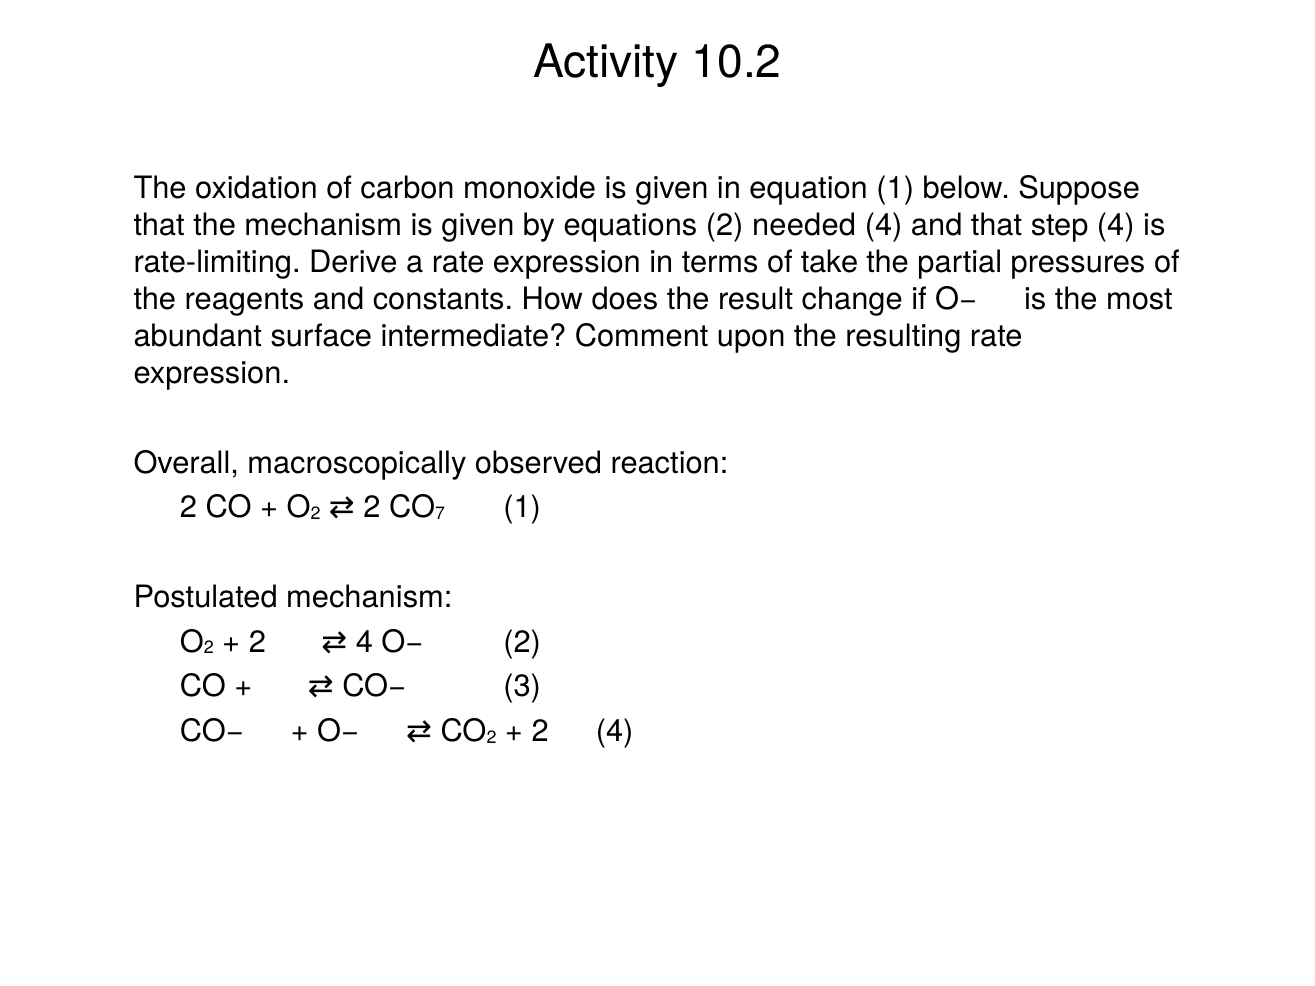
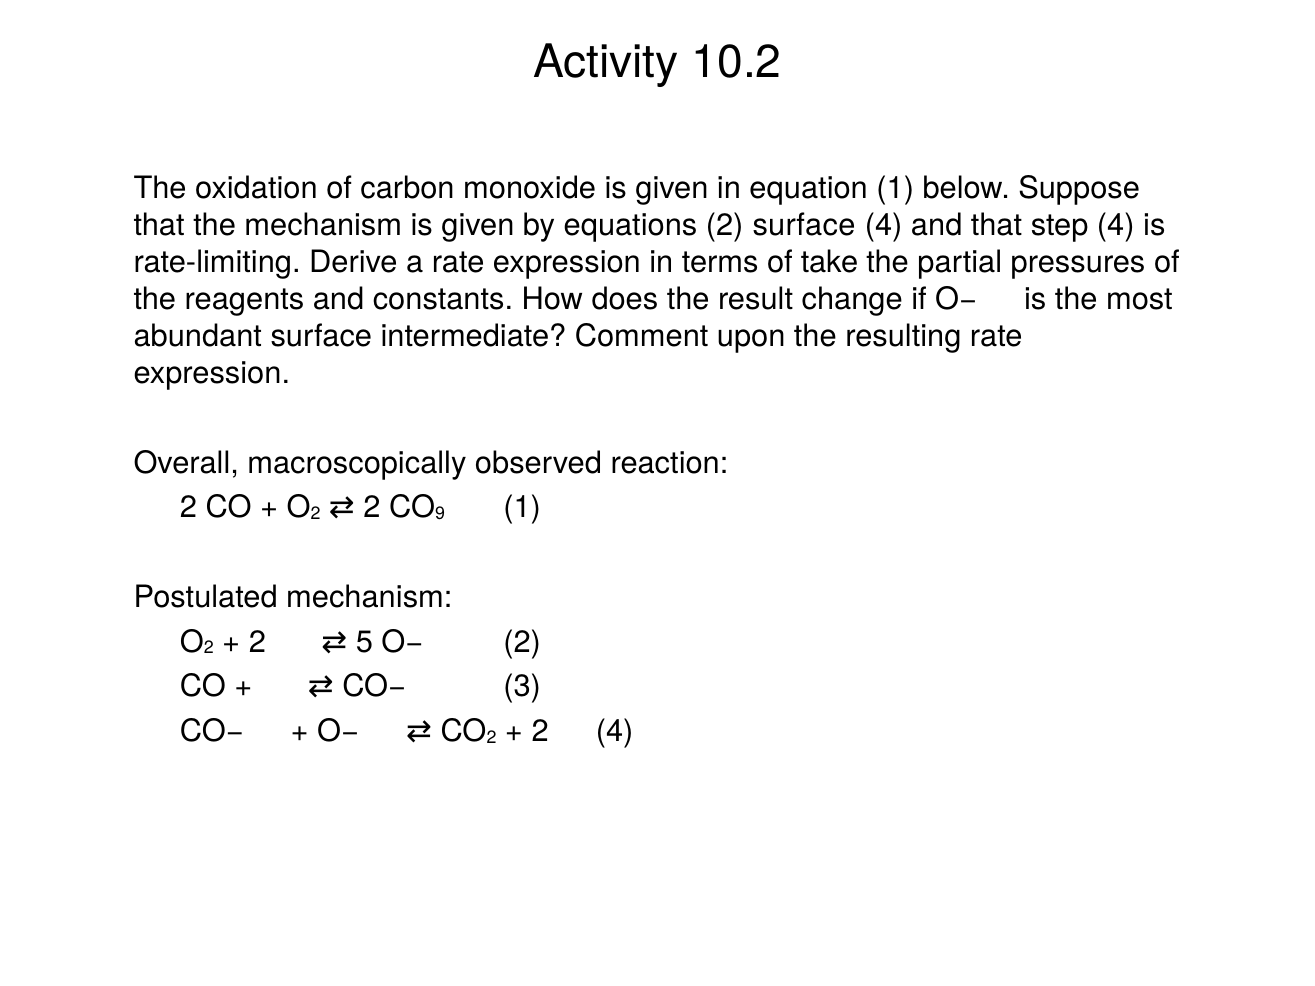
2 needed: needed -> surface (804, 226)
7: 7 -> 9 (440, 514)
2 4: 4 -> 5 (364, 642)
